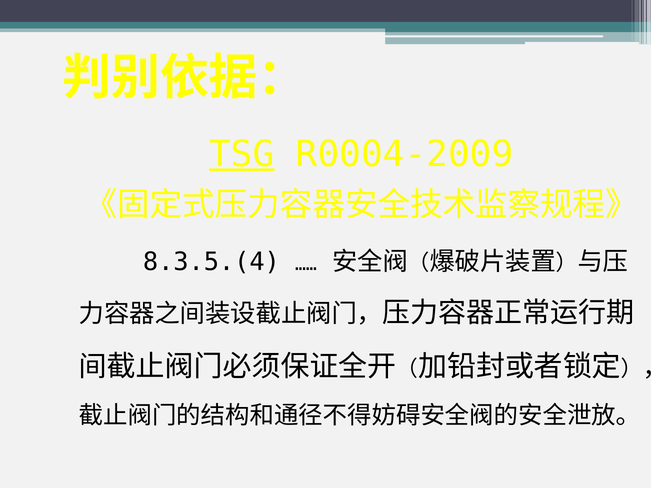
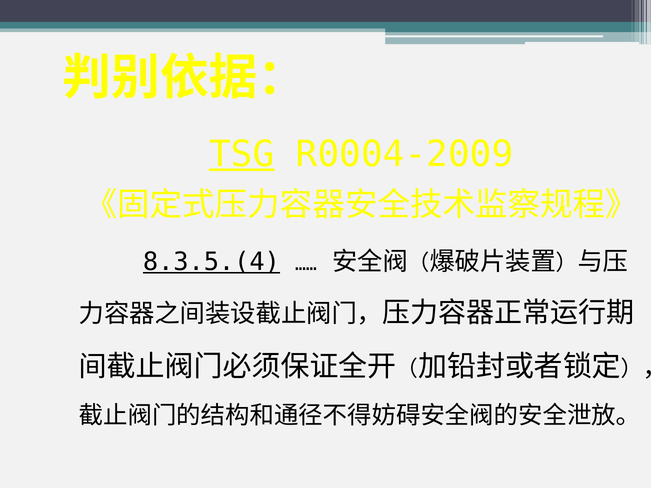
8.3.5.(4 underline: none -> present (211, 262)
